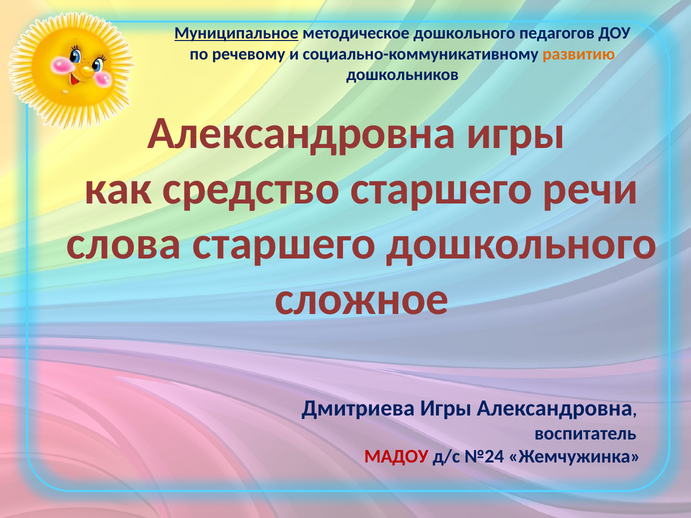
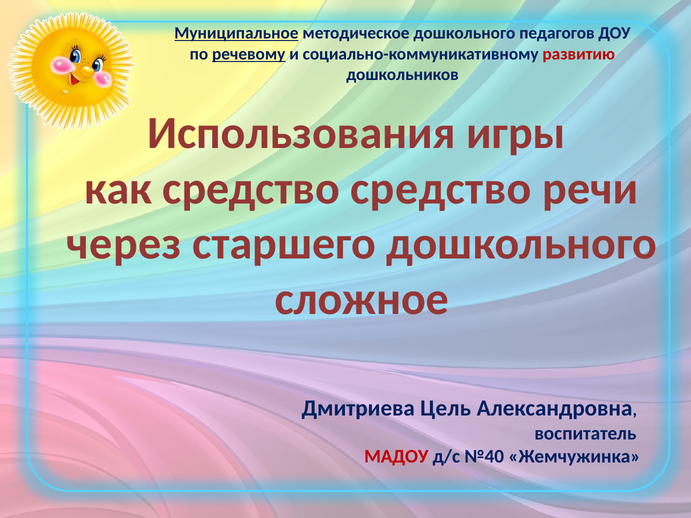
речевому underline: none -> present (249, 54)
развитию colour: orange -> red (579, 54)
Александровна: Александровна -> Использования (301, 133)
средство старшего: старшего -> средство (441, 188)
слова: слова -> через (124, 244)
Дмитриева Игры: Игры -> Цель (446, 409)
№24: №24 -> №40 (484, 457)
